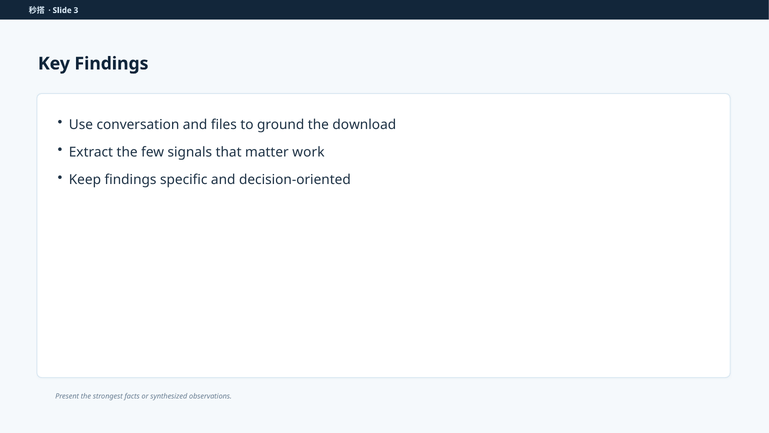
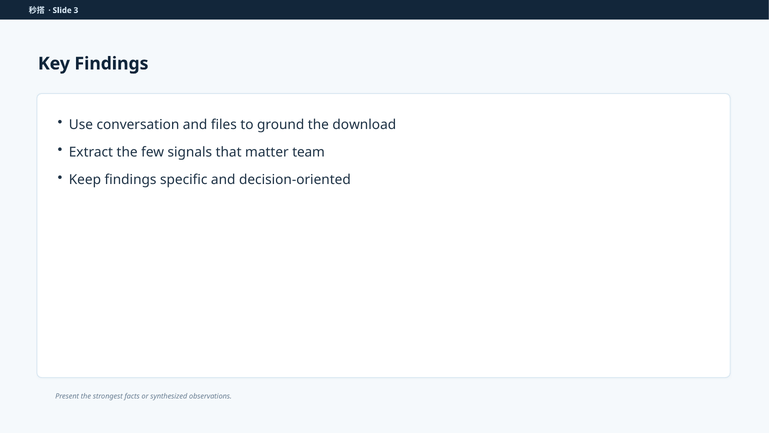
work: work -> team (309, 152)
